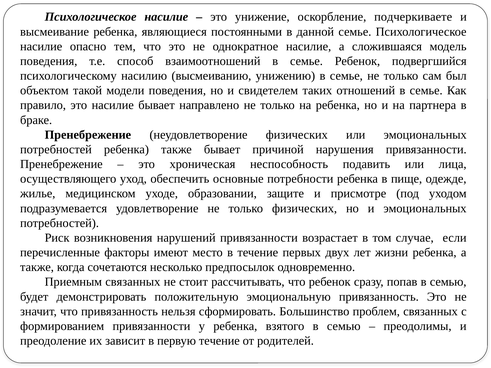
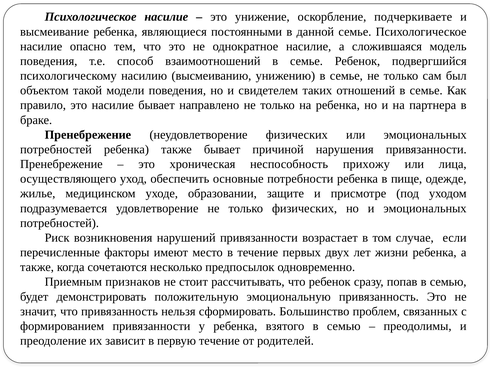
подавить: подавить -> прихожу (366, 164)
Приемным связанных: связанных -> признаков (133, 282)
